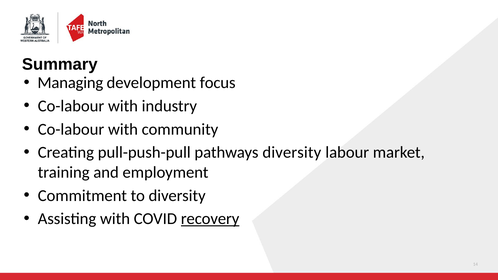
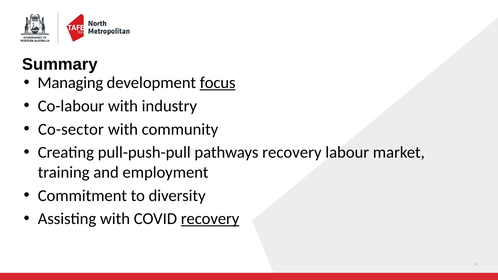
focus underline: none -> present (218, 83)
Co-labour: Co-labour -> Co-sector (71, 129)
pathways diversity: diversity -> recovery (292, 153)
